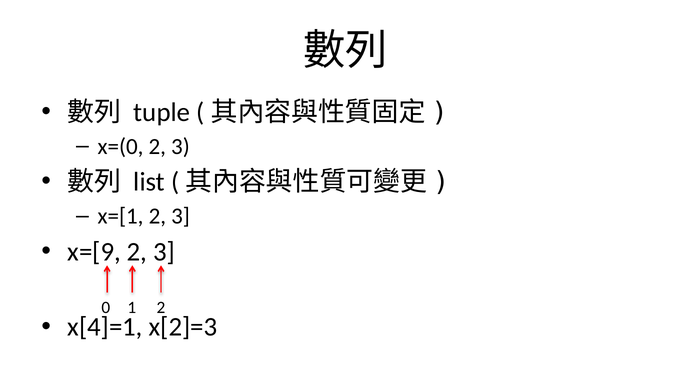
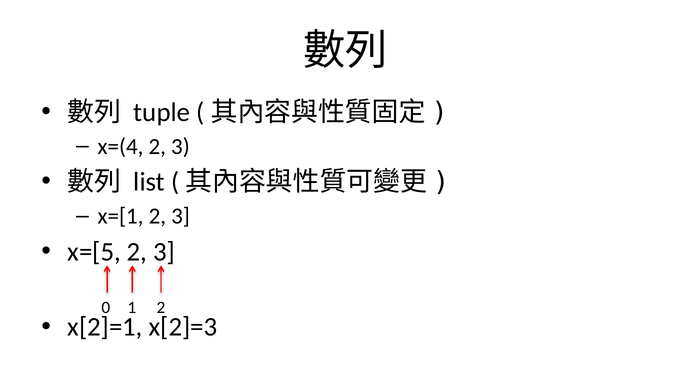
x=(0: x=(0 -> x=(4 (121, 146)
x=[9: x=[9 -> x=[5 (94, 252)
x[4]=1: x[4]=1 -> x[2]=1 (105, 327)
